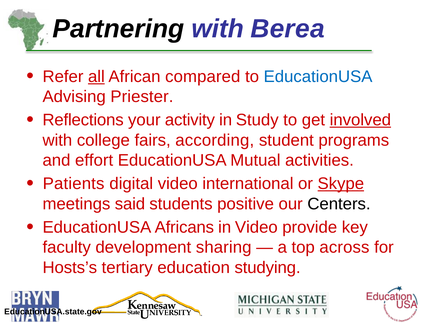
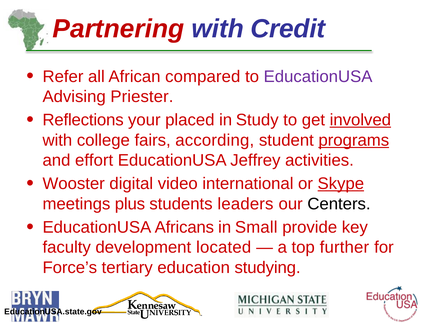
Partnering colour: black -> red (118, 29)
Berea: Berea -> Credit (288, 29)
all underline: present -> none (96, 77)
EducationUSA colour: blue -> purple (318, 77)
activity: activity -> placed (190, 120)
programs underline: none -> present (354, 140)
Mutual: Mutual -> Jeffrey (255, 160)
Patients: Patients -> Wooster (74, 184)
said: said -> plus (130, 204)
positive: positive -> leaders (245, 204)
in Video: Video -> Small (256, 228)
sharing: sharing -> located (224, 248)
across: across -> further (344, 248)
Hosts’s: Hosts’s -> Force’s (70, 268)
